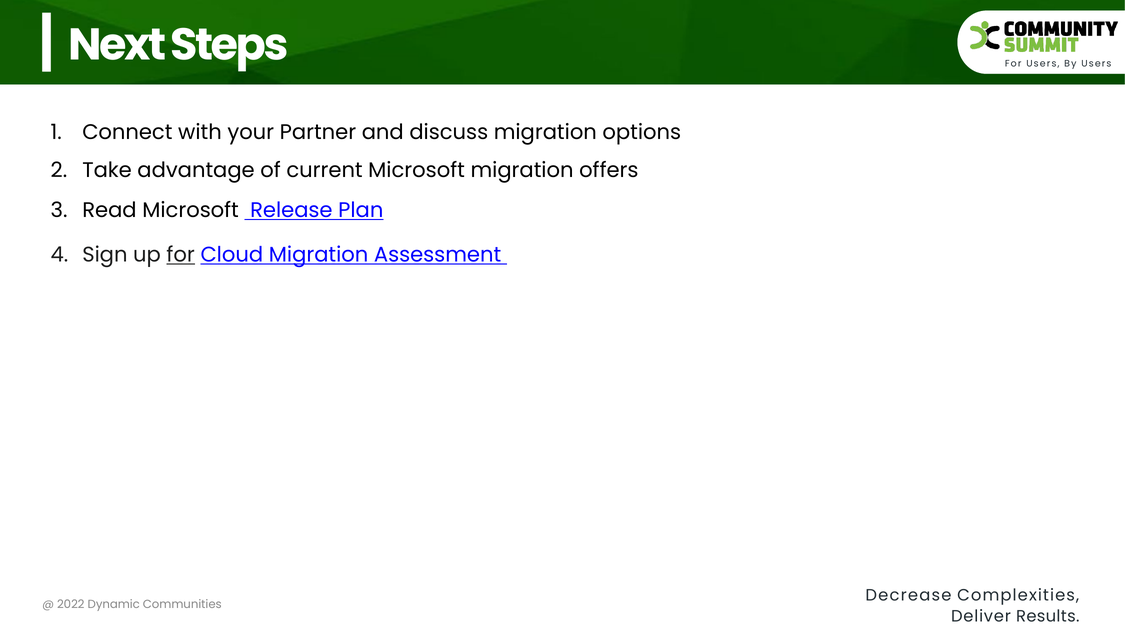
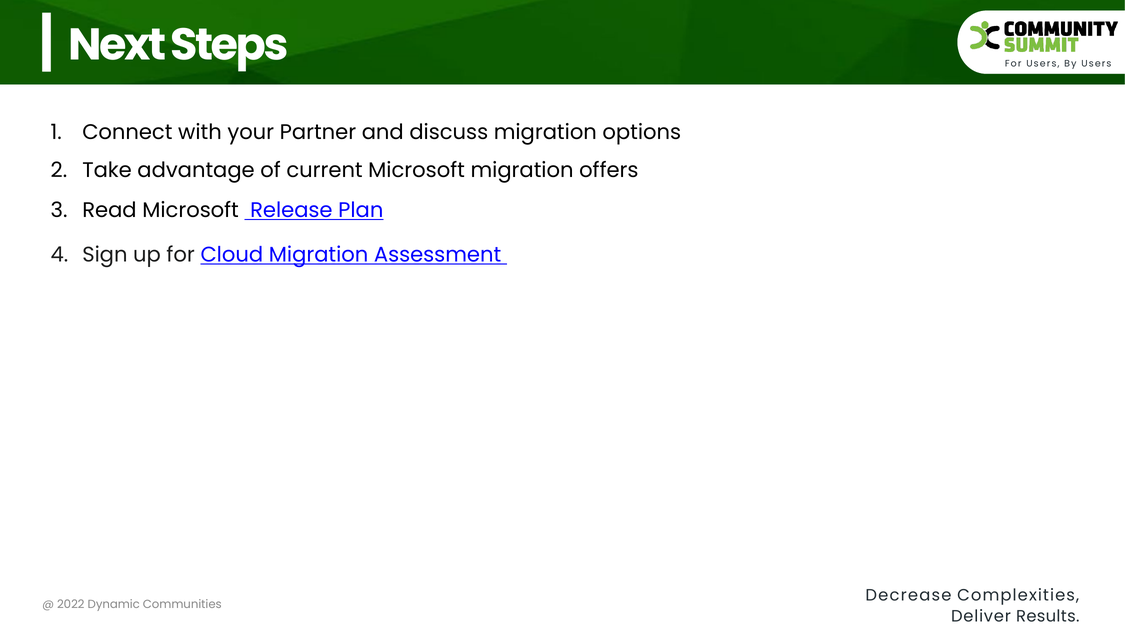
for underline: present -> none (181, 255)
